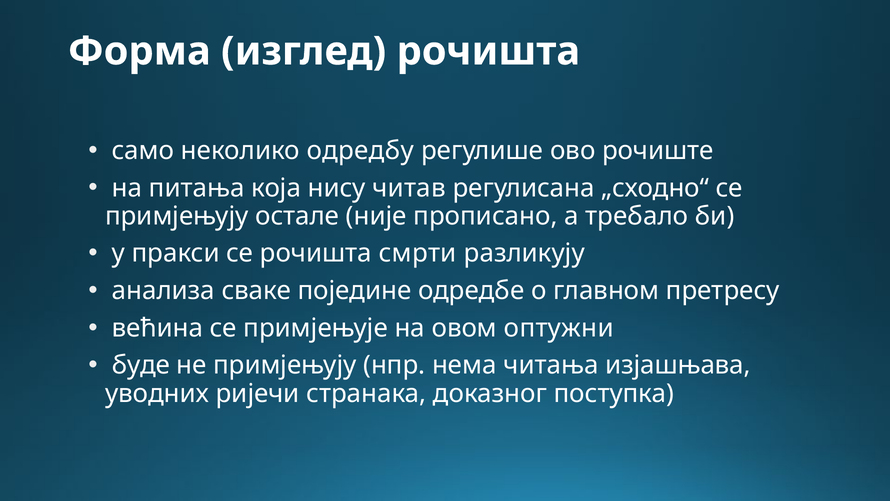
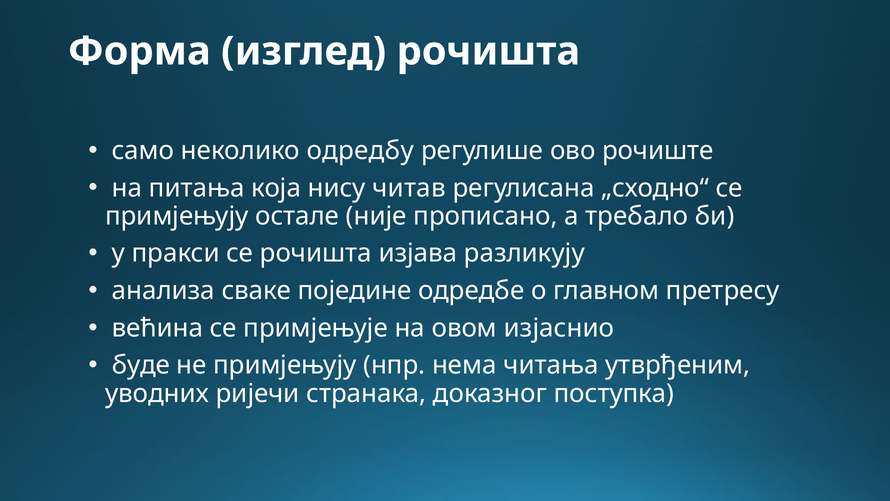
смрти: смрти -> изјава (418, 253)
оптужни: оптужни -> изјаснио (559, 328)
изјашњава: изјашњава -> утврђеним (678, 365)
